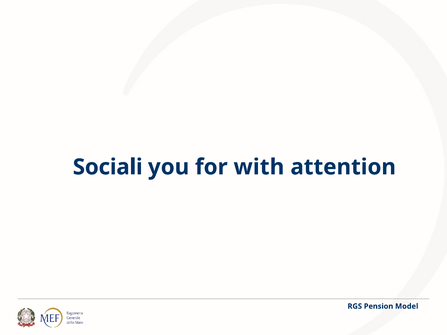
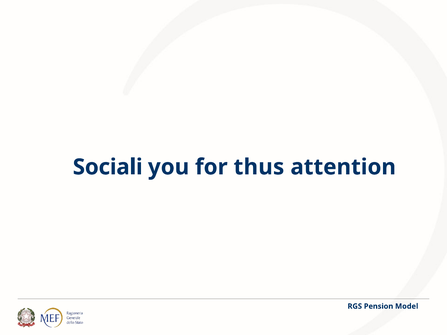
with: with -> thus (259, 167)
